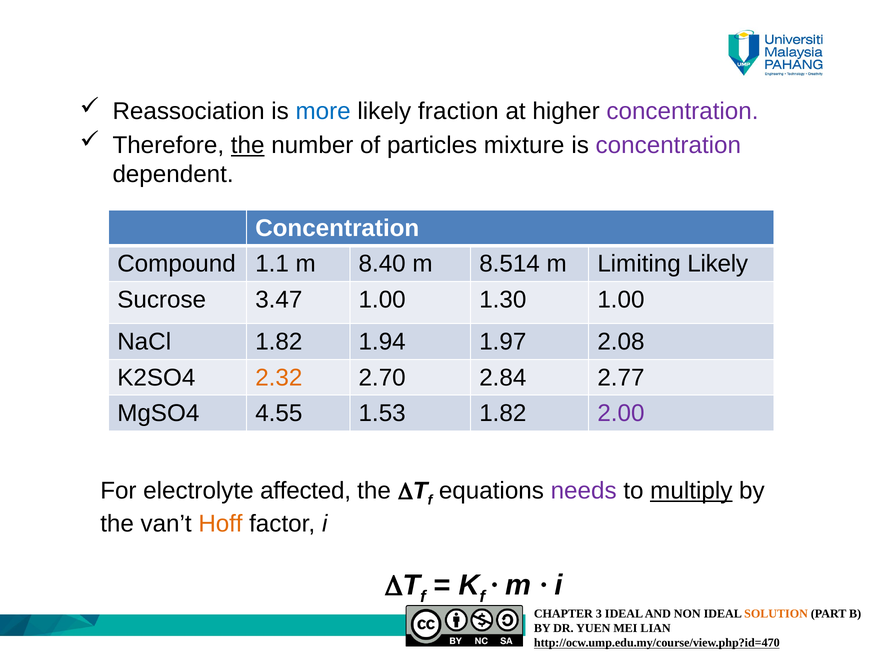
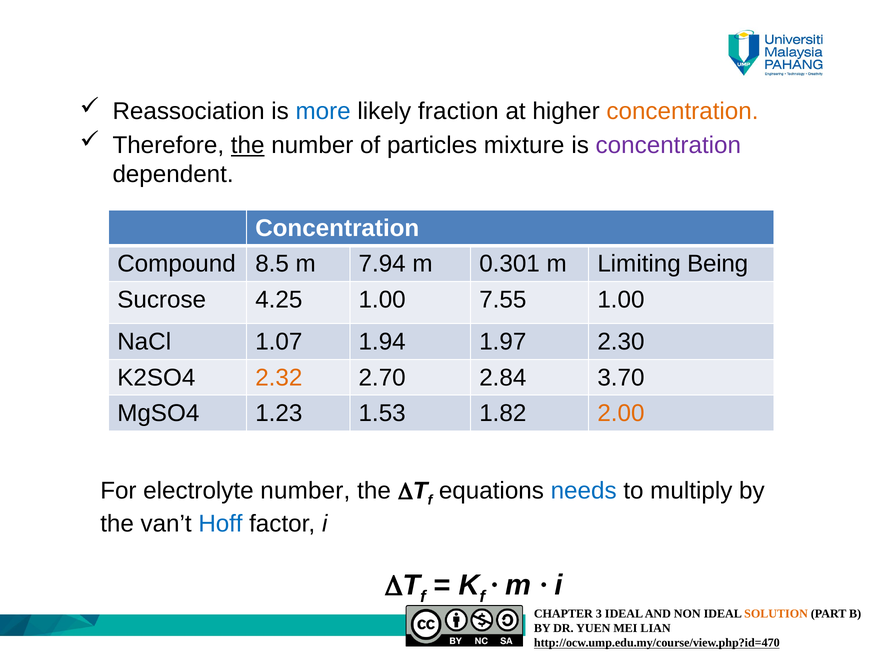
concentration colour: purple -> orange (682, 112)
1.1: 1.1 -> 8.5 (272, 264)
8.40: 8.40 -> 7.94 (382, 264)
8.514: 8.514 -> 0.301 (510, 264)
Limiting Likely: Likely -> Being (718, 264)
3.47: 3.47 -> 4.25 (279, 300)
1.30: 1.30 -> 7.55 (503, 300)
NaCl 1.82: 1.82 -> 1.07 (279, 342)
2.08: 2.08 -> 2.30 (621, 342)
2.77: 2.77 -> 3.70 (621, 378)
4.55: 4.55 -> 1.23 (279, 414)
2.00 colour: purple -> orange (621, 414)
electrolyte affected: affected -> number (305, 491)
needs colour: purple -> blue (584, 491)
multiply underline: present -> none (691, 491)
Hoff colour: orange -> blue (220, 524)
